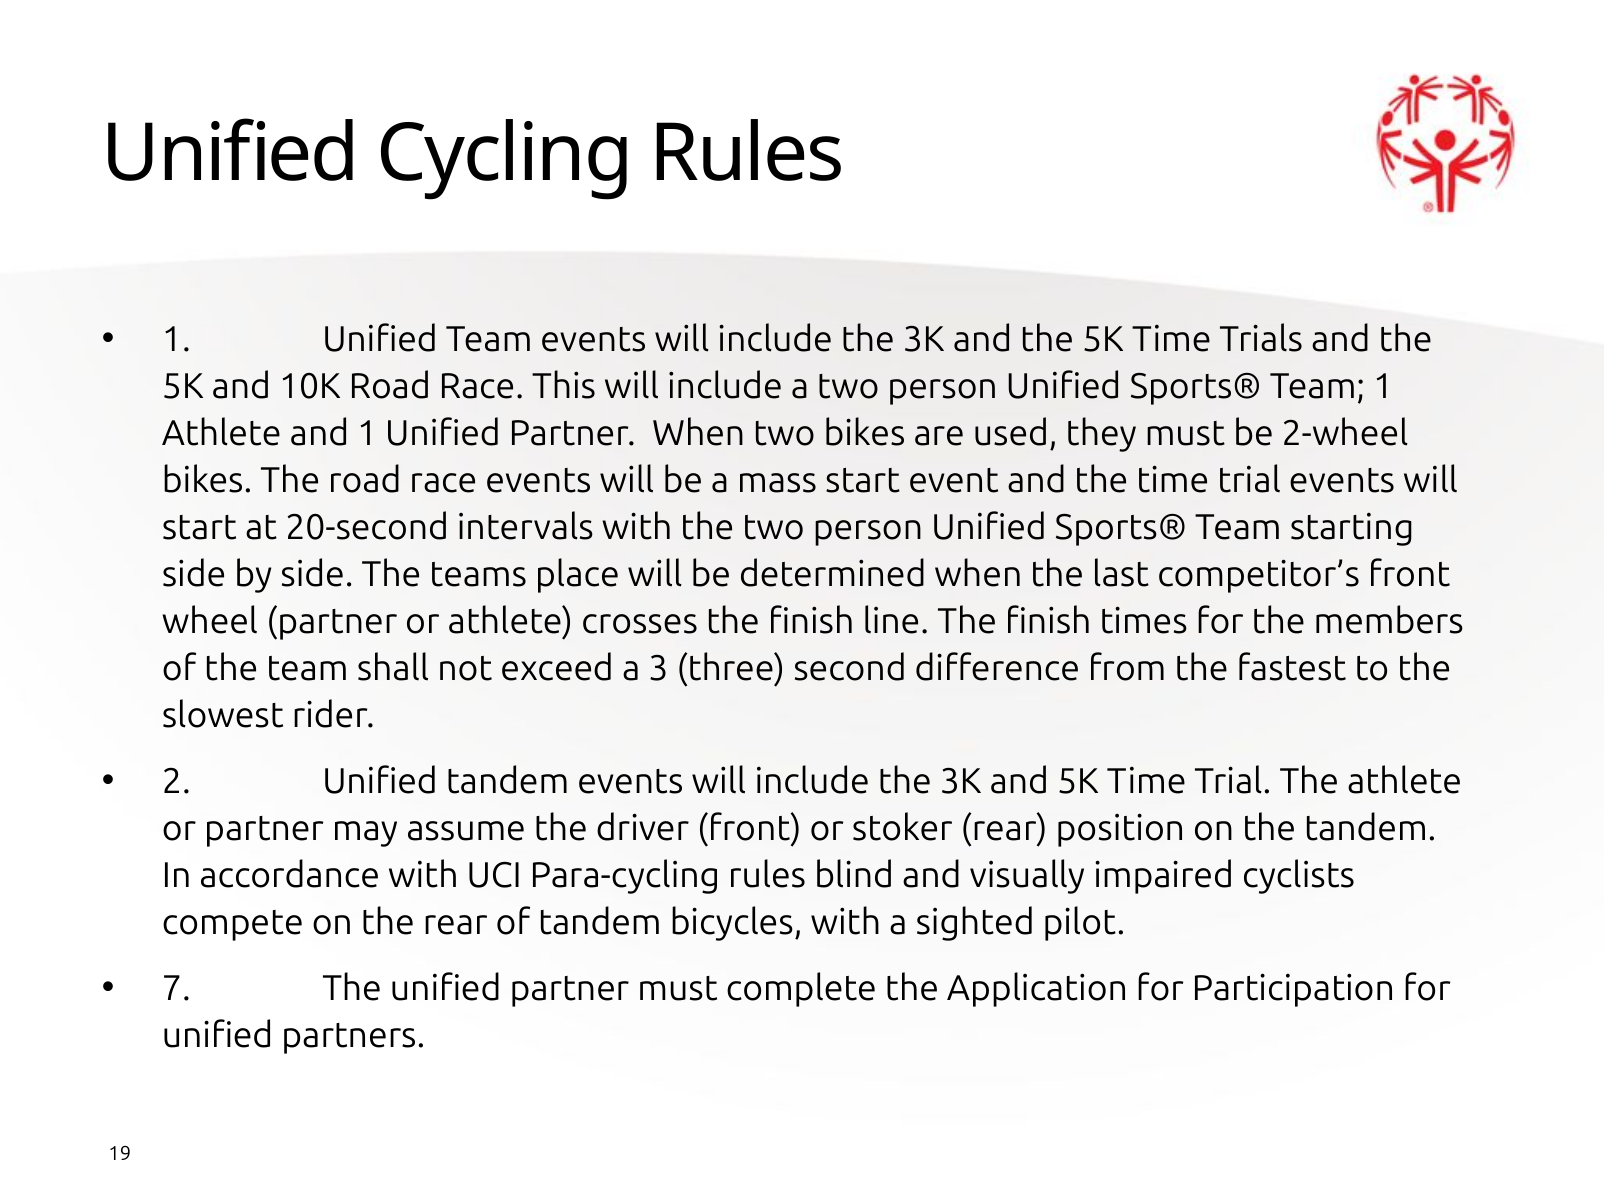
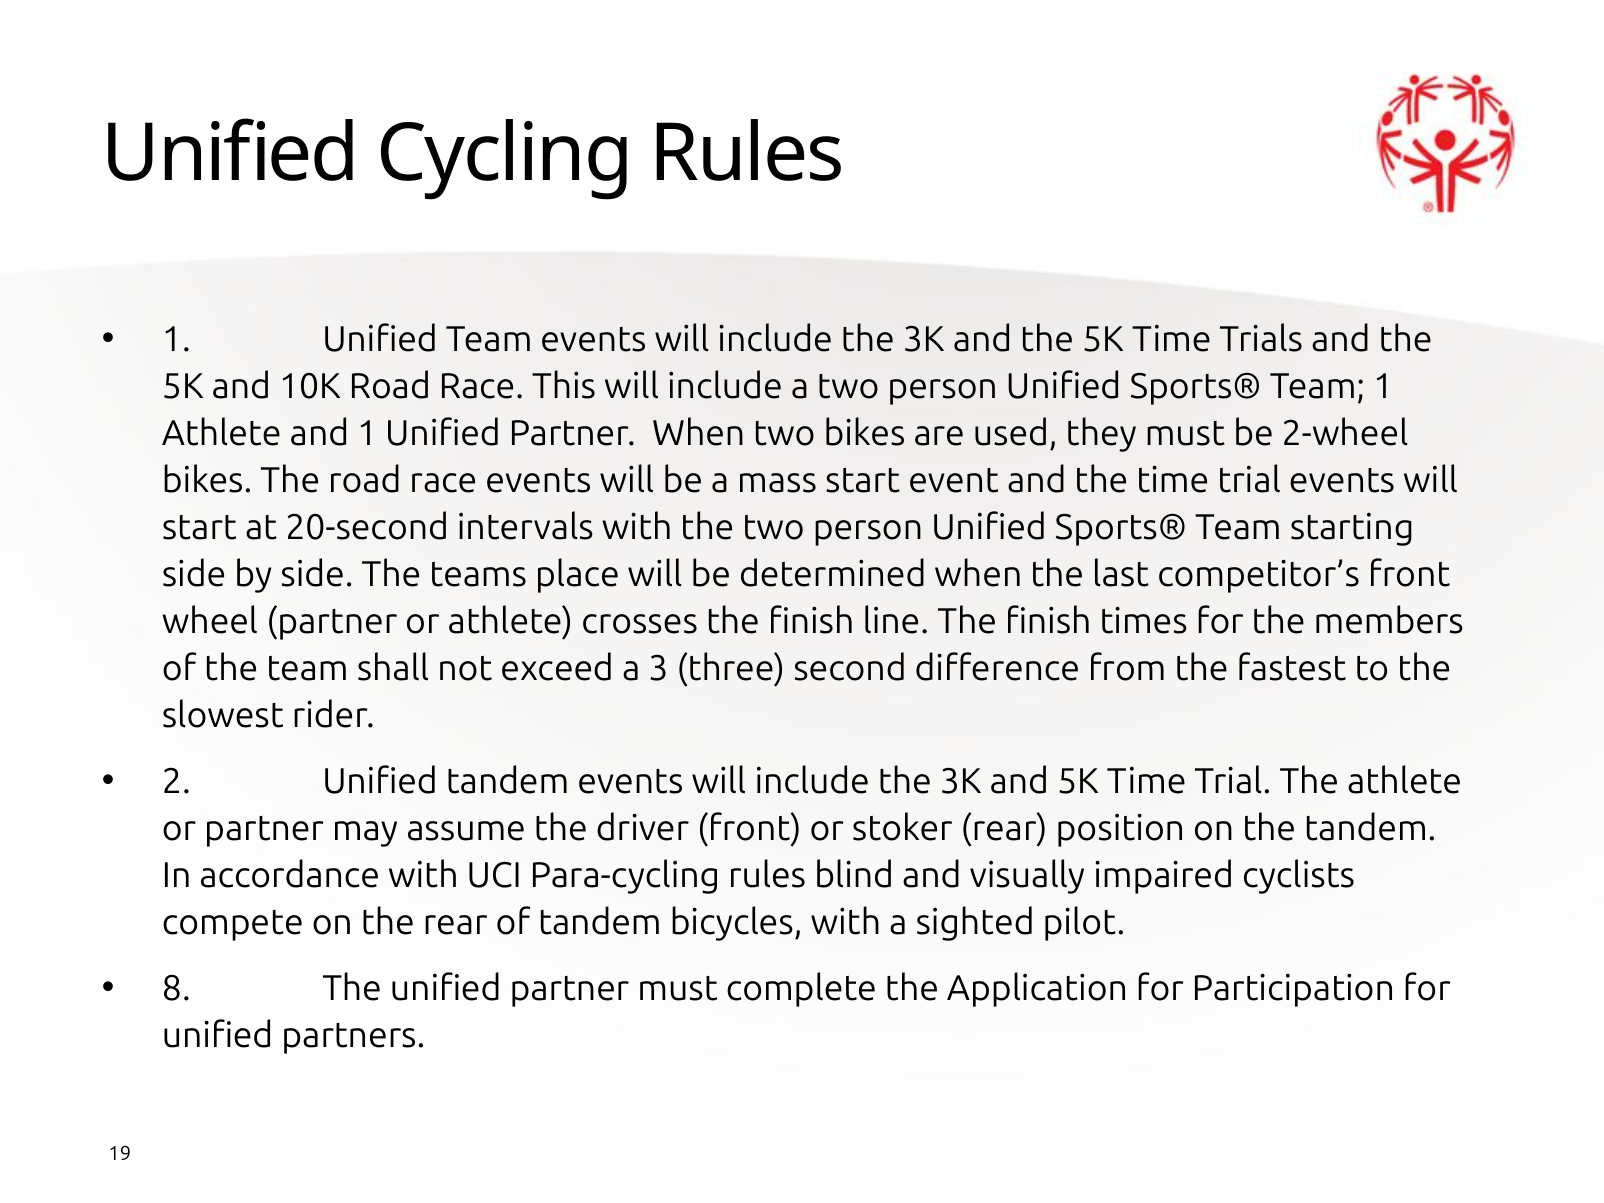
7: 7 -> 8 (176, 988)
